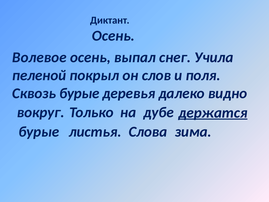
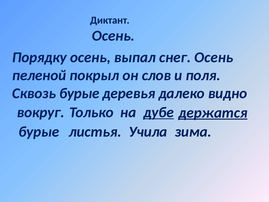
Волевое: Волевое -> Порядку (39, 57)
снег Учила: Учила -> Осень (214, 57)
дубе underline: none -> present (159, 112)
Слова: Слова -> Учила (148, 132)
